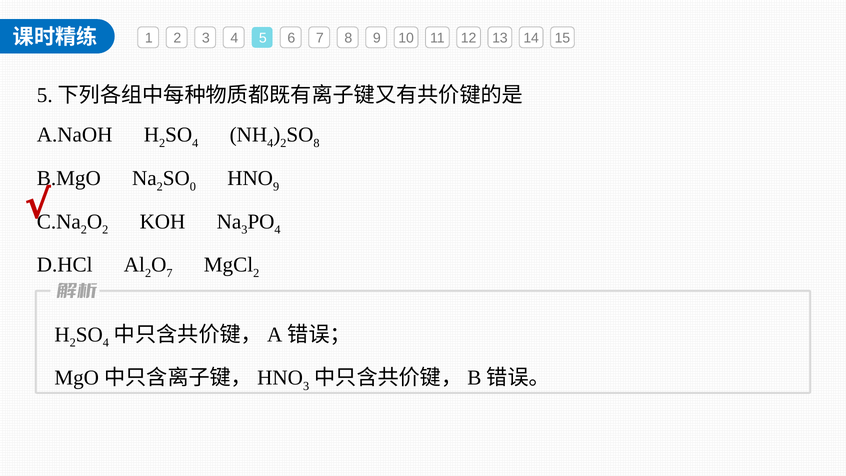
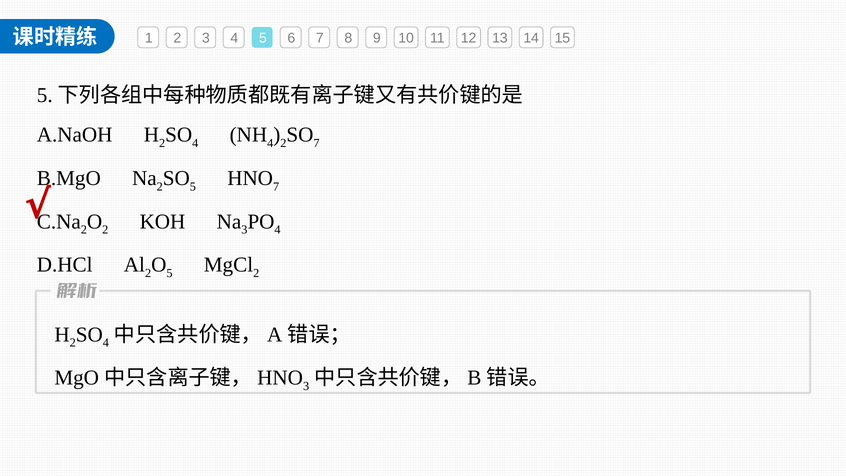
8: 8 -> 7 (316, 143)
0: 0 -> 5 (193, 187)
9: 9 -> 7 (276, 187)
7: 7 -> 5 (169, 273)
